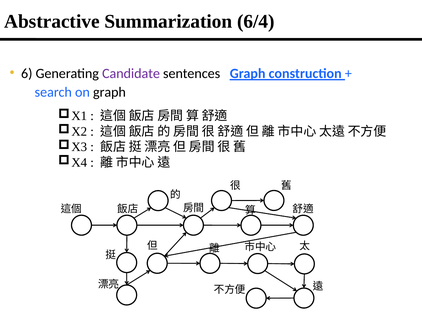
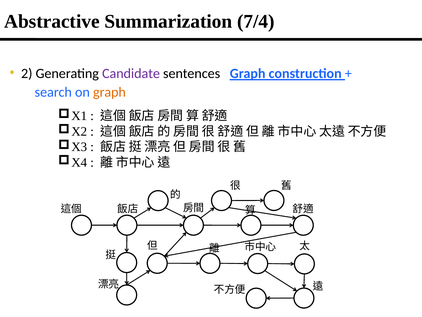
6/4: 6/4 -> 7/4 (256, 21)
6: 6 -> 2 (27, 73)
graph colour: black -> orange (109, 92)
